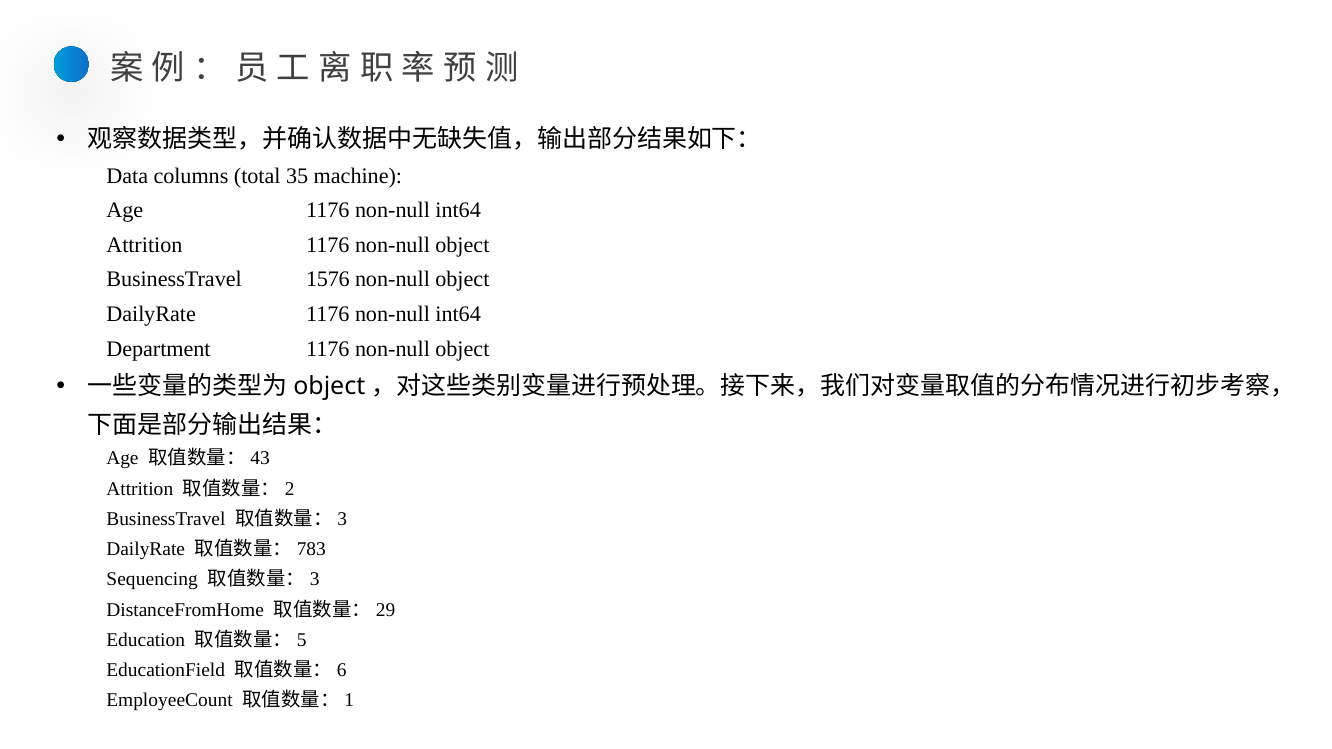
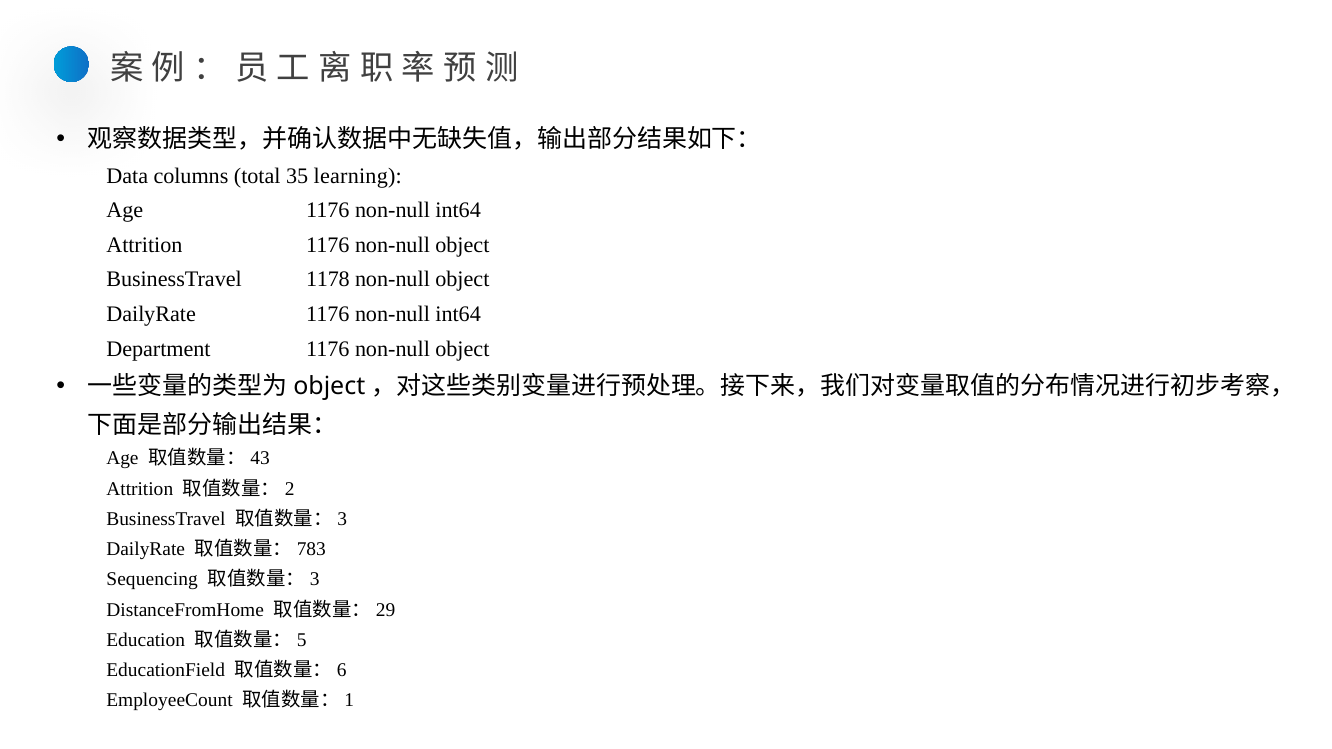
machine: machine -> learning (358, 176)
1576: 1576 -> 1178 (328, 280)
